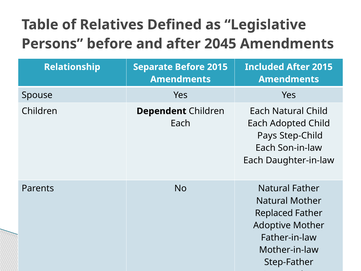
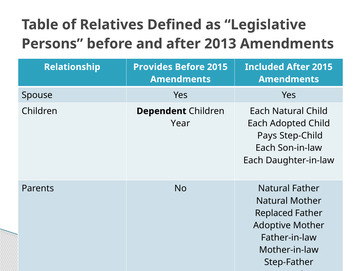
2045: 2045 -> 2013 (220, 44)
Separate: Separate -> Provides (153, 67)
Each: Each -> Year (180, 123)
